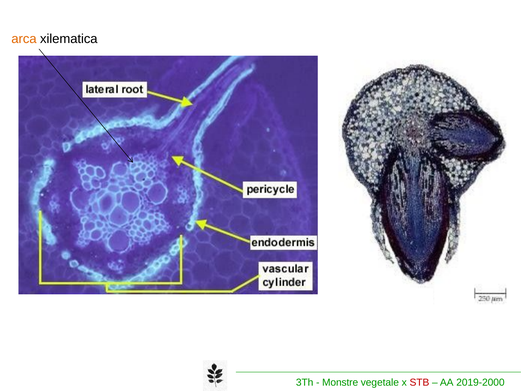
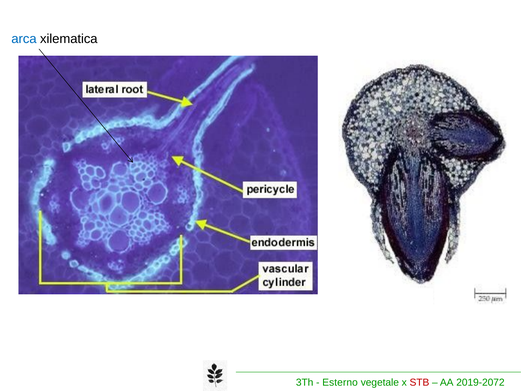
arca colour: orange -> blue (24, 39)
Monstre: Monstre -> Esterno (340, 382)
2019-2000: 2019-2000 -> 2019-2072 (480, 382)
